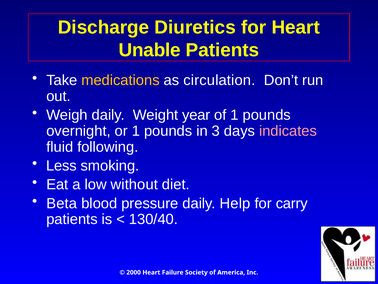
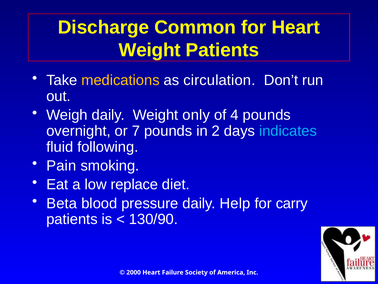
Diuretics: Diuretics -> Common (195, 27)
Unable: Unable -> Weight (150, 50)
year: year -> only (196, 115)
of 1: 1 -> 4 (235, 115)
or 1: 1 -> 7 (136, 131)
3: 3 -> 2 (216, 131)
indicates colour: pink -> light blue (288, 131)
Less: Less -> Pain (61, 165)
without: without -> replace (134, 184)
130/40: 130/40 -> 130/90 (153, 219)
